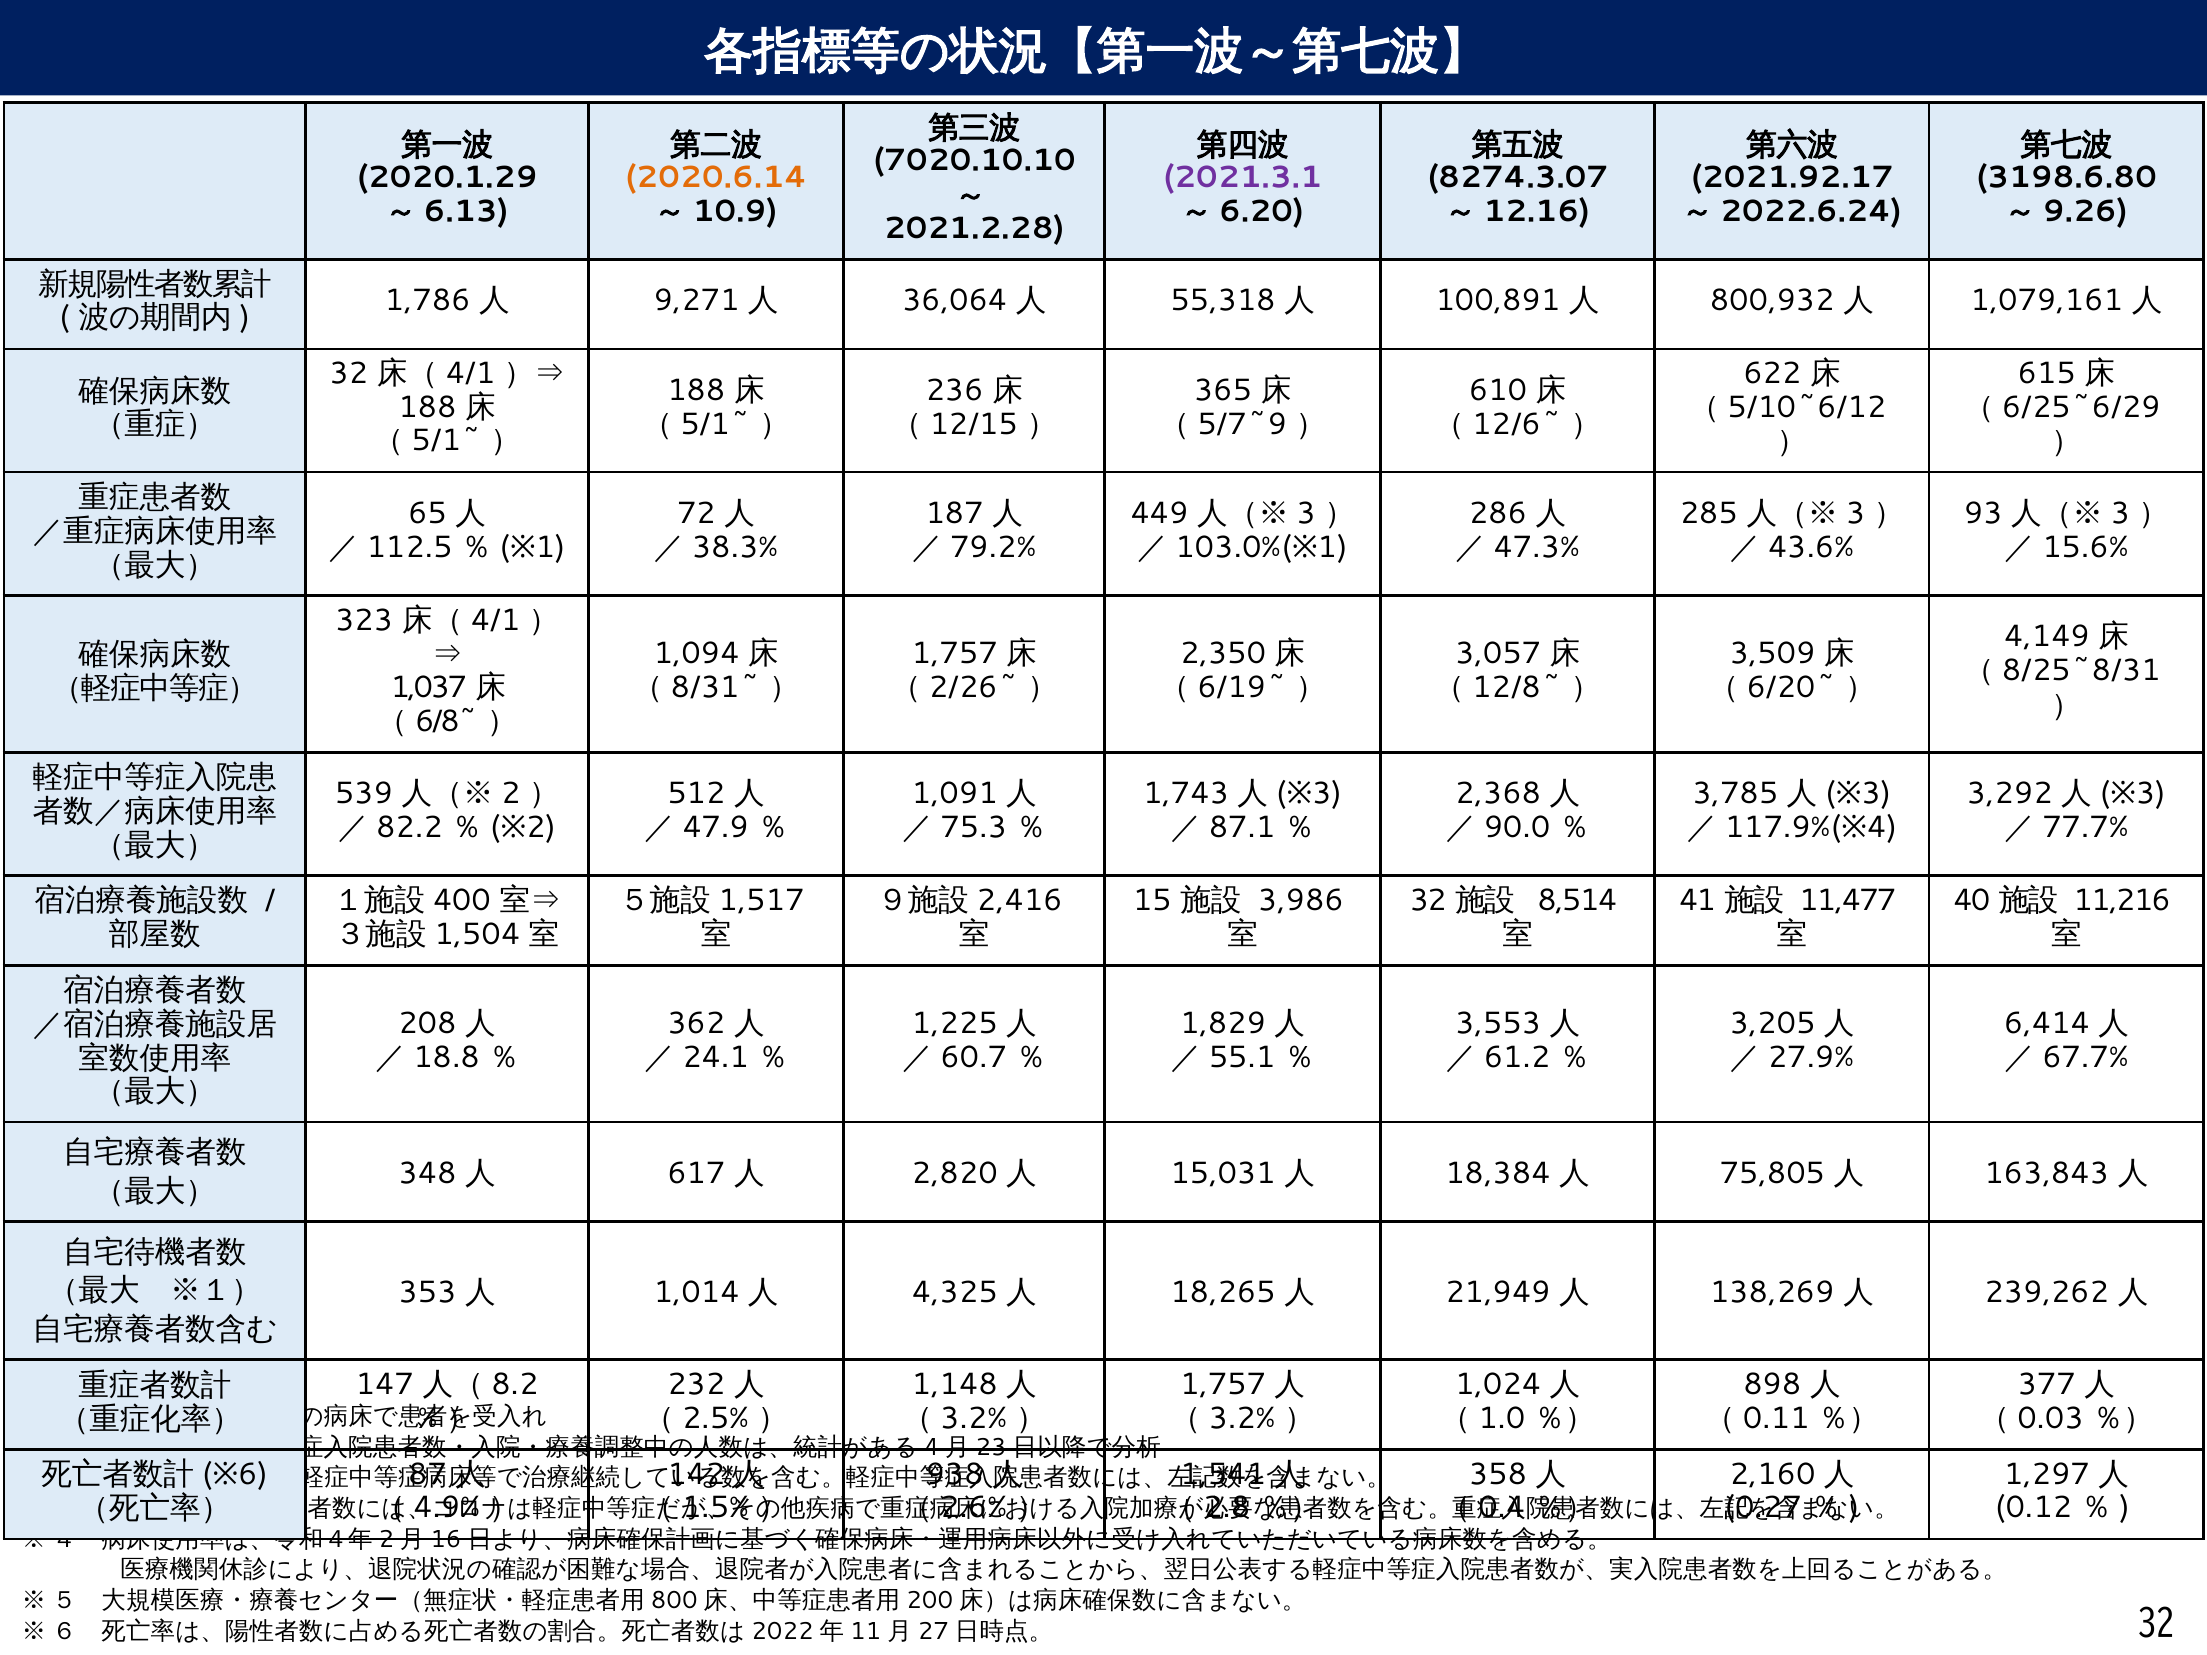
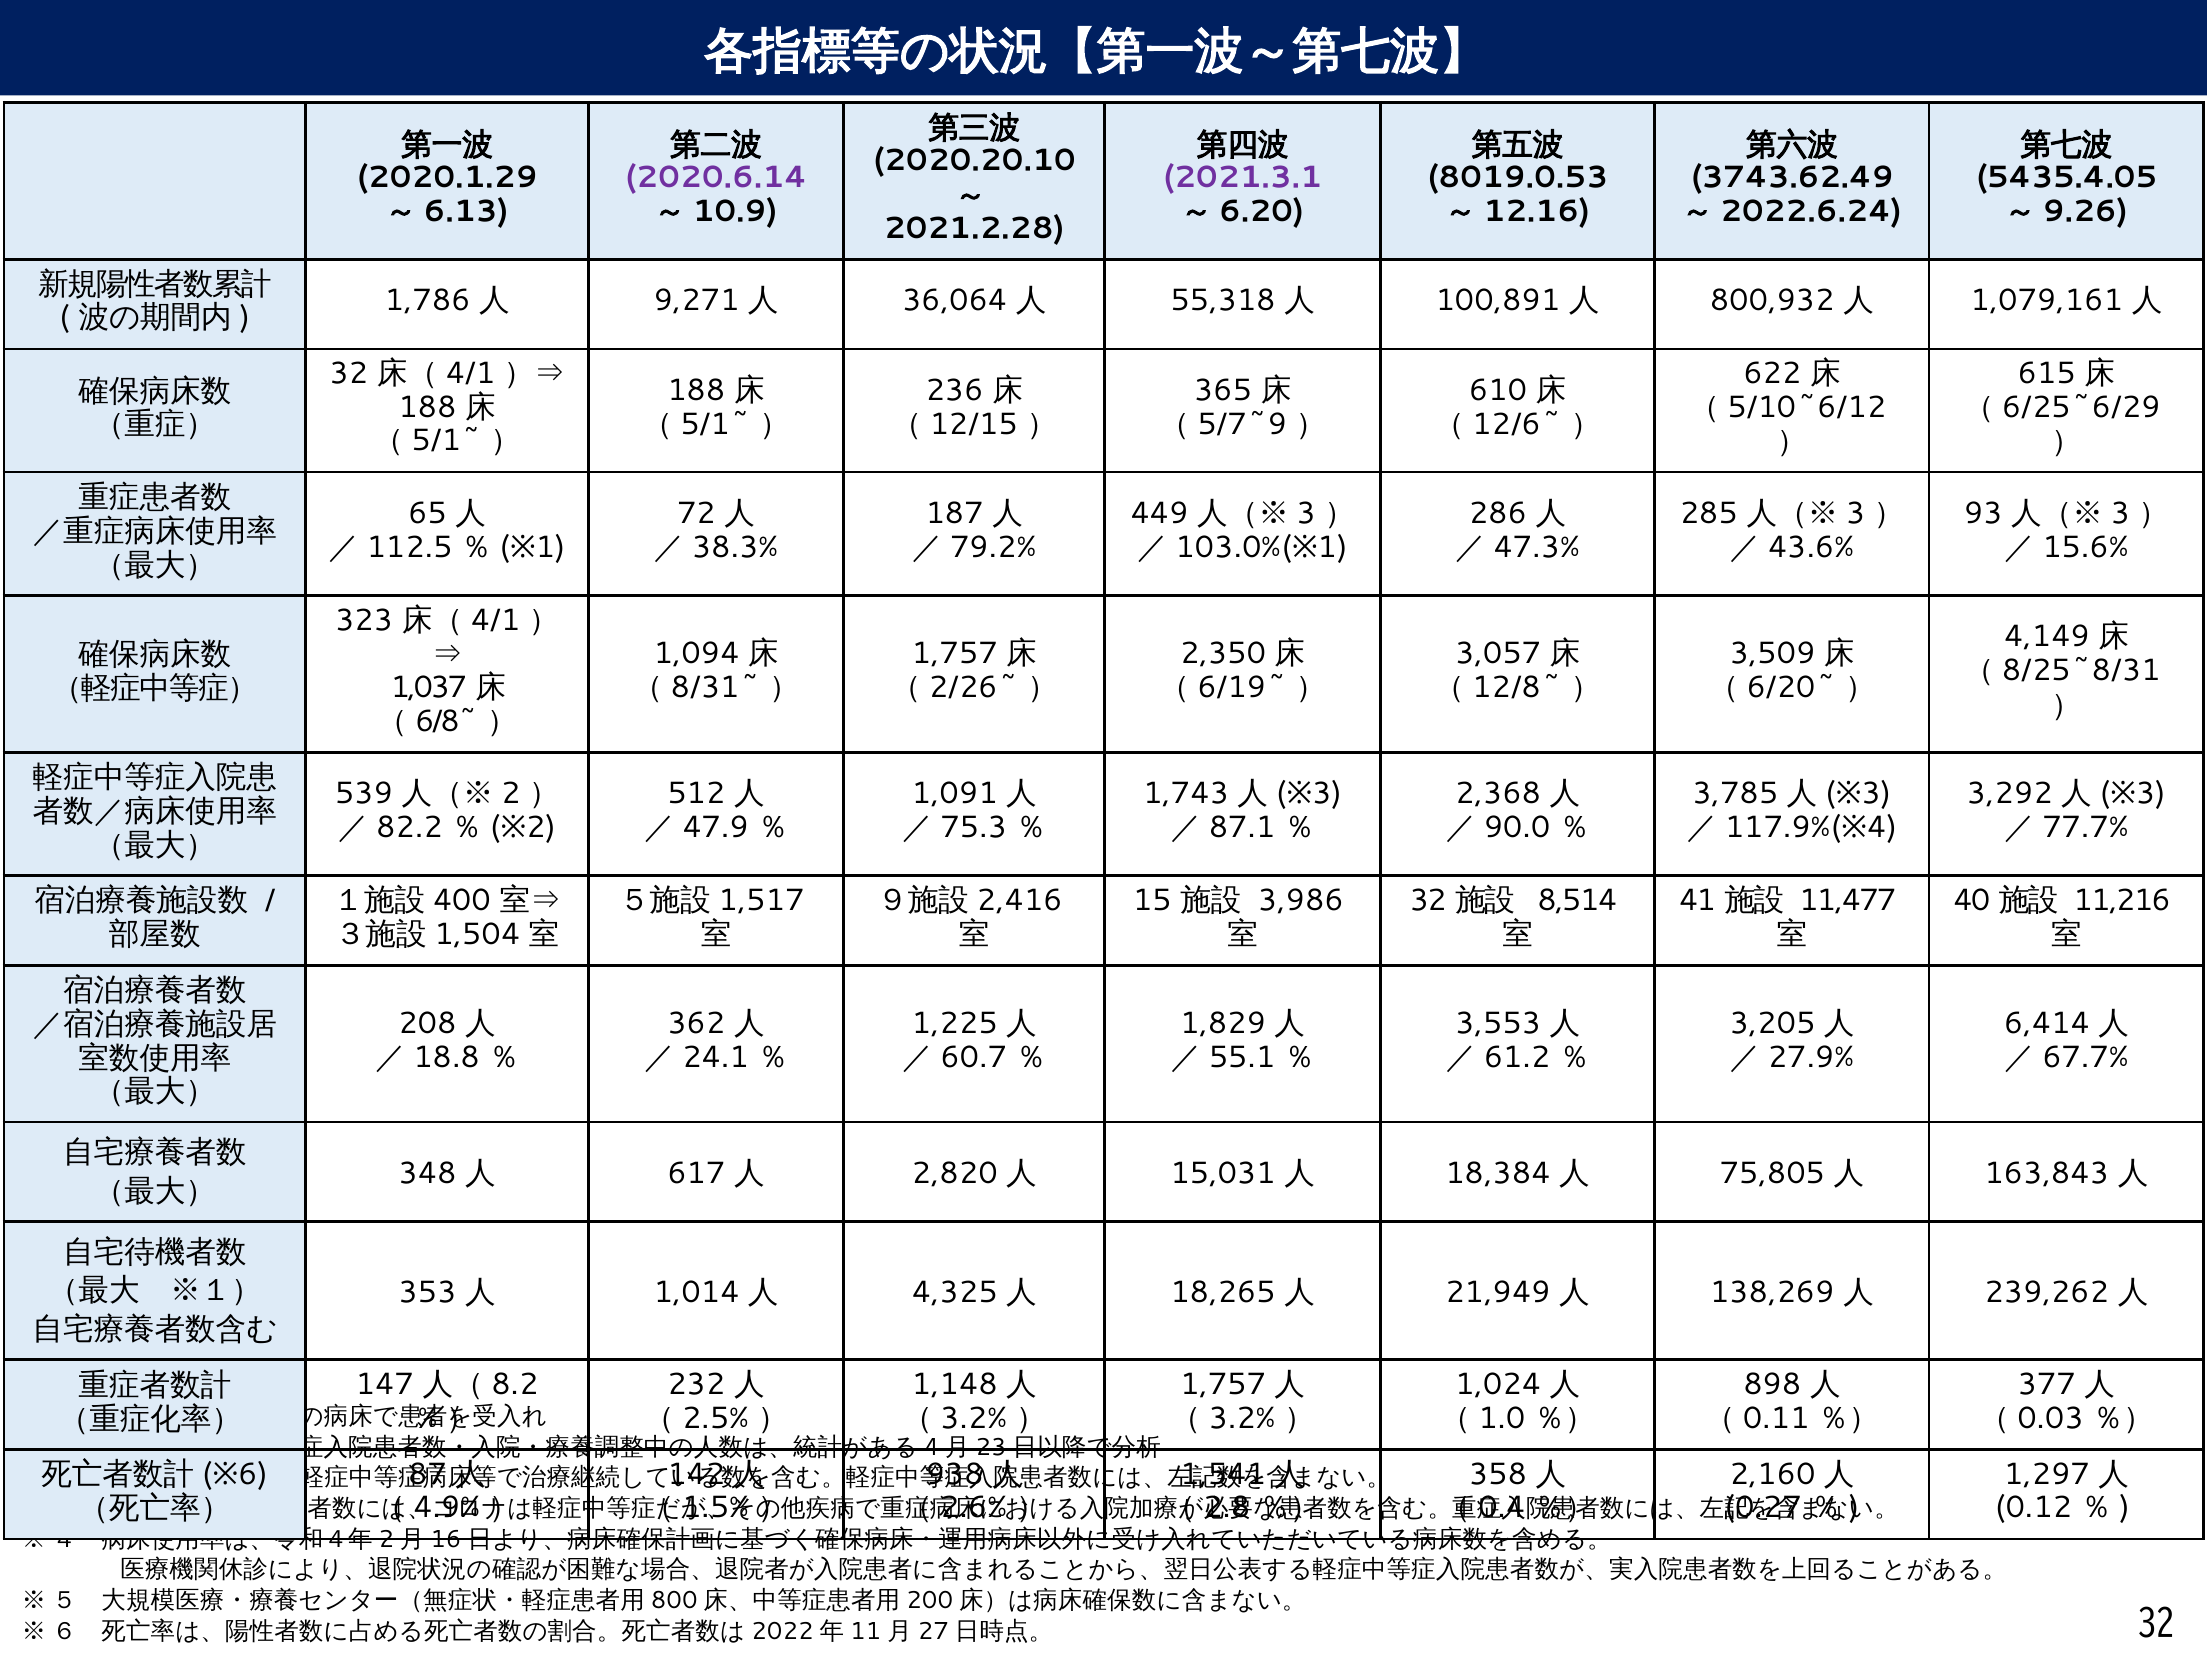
7020.10.10: 7020.10.10 -> 2020.20.10 (974, 161)
2020.6.14 colour: orange -> purple (716, 177)
8274.3.07: 8274.3.07 -> 8019.0.53 (1518, 177)
2021.92.17: 2021.92.17 -> 3743.62.49 (1792, 177)
3198.6.80: 3198.6.80 -> 5435.4.05 (2067, 177)
